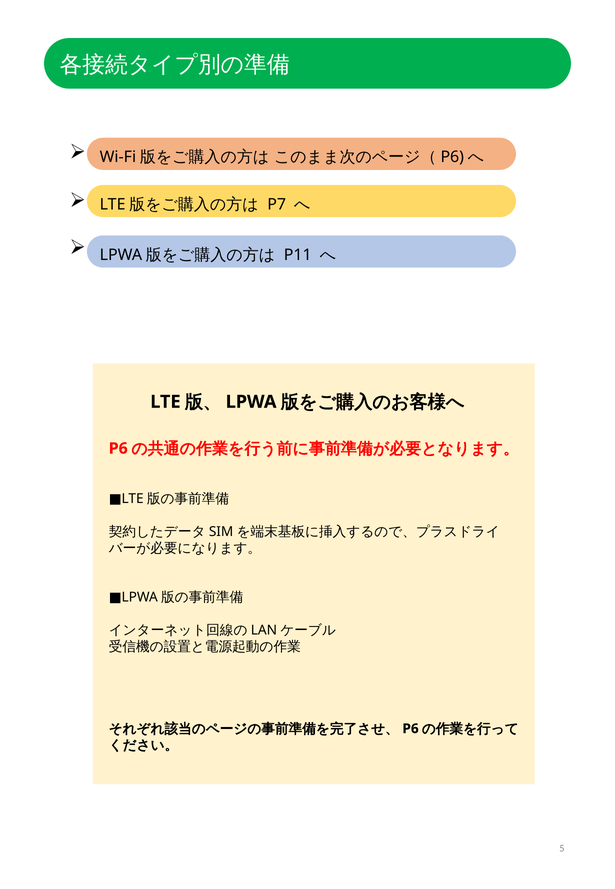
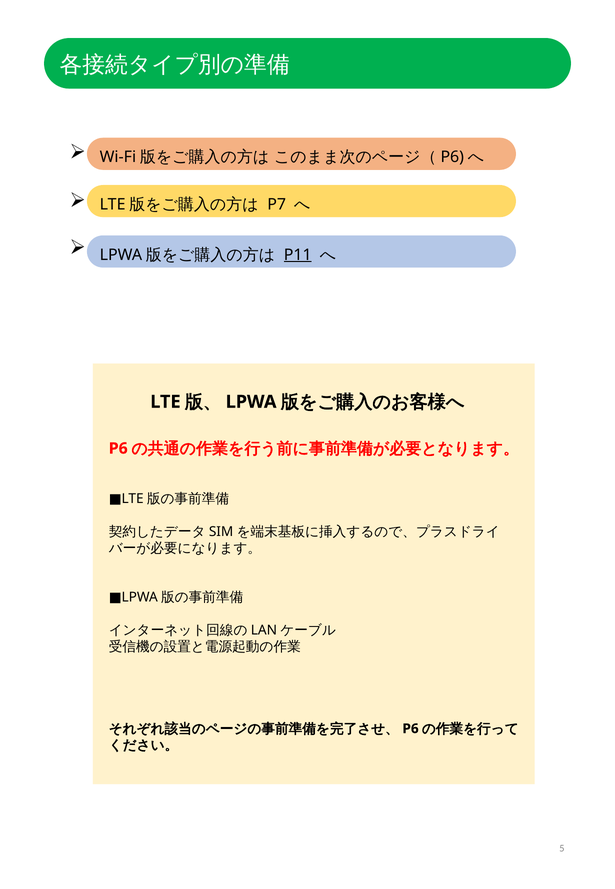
P11 underline: none -> present (298, 255)
